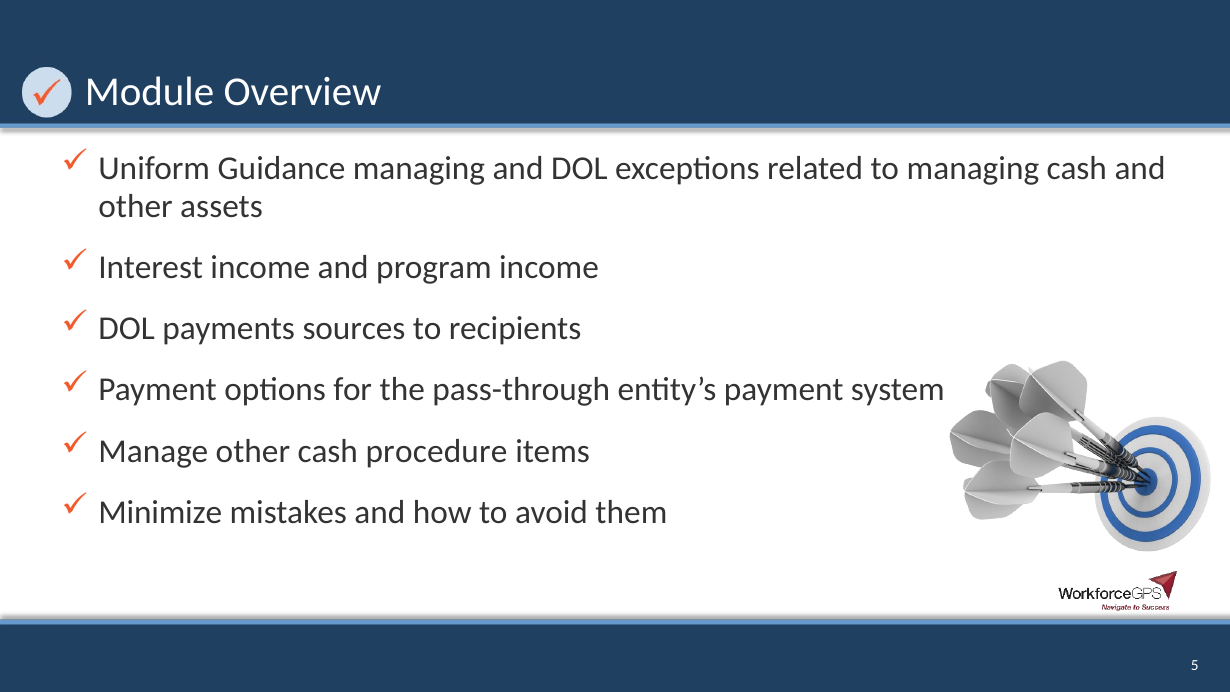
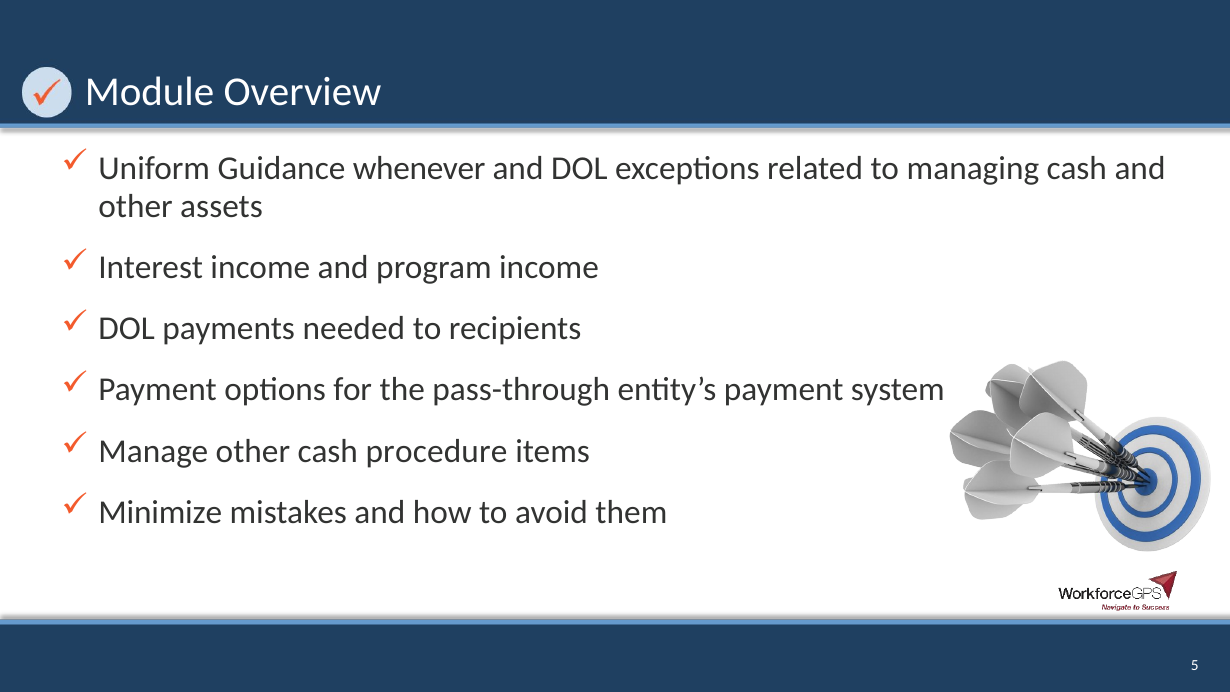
Guidance managing: managing -> whenever (419, 168)
sources: sources -> needed (354, 329)
